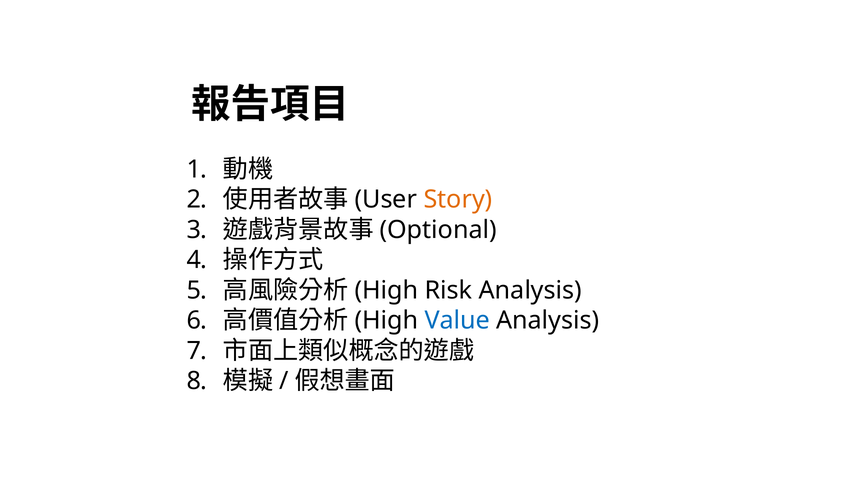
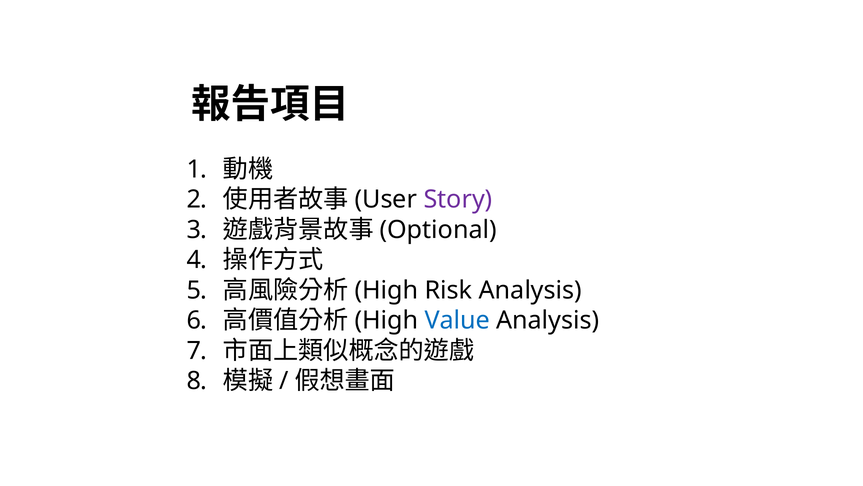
Story colour: orange -> purple (458, 199)
